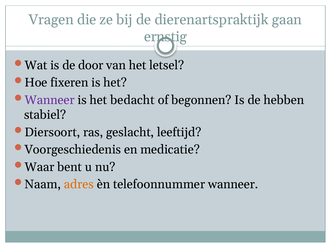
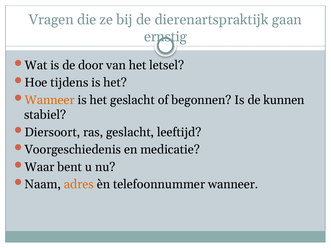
fixeren: fixeren -> tijdens (69, 83)
Wanneer colour: purple -> orange (50, 100)
het bedacht: bedacht -> geslacht (133, 100)
hebben: hebben -> kunnen (284, 100)
